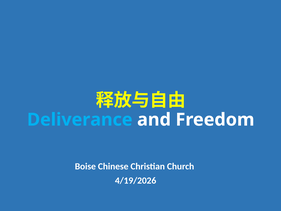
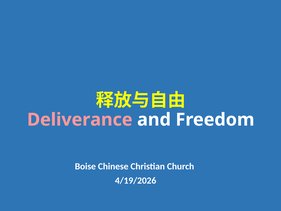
Deliverance colour: light blue -> pink (80, 120)
